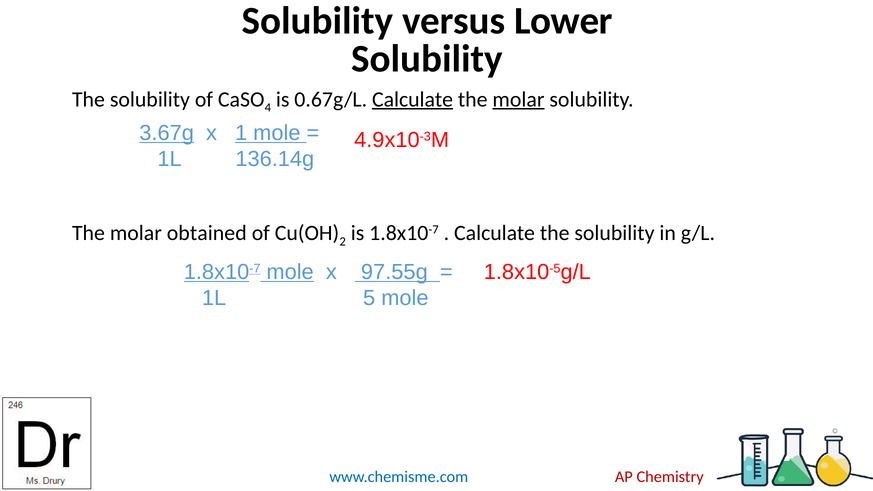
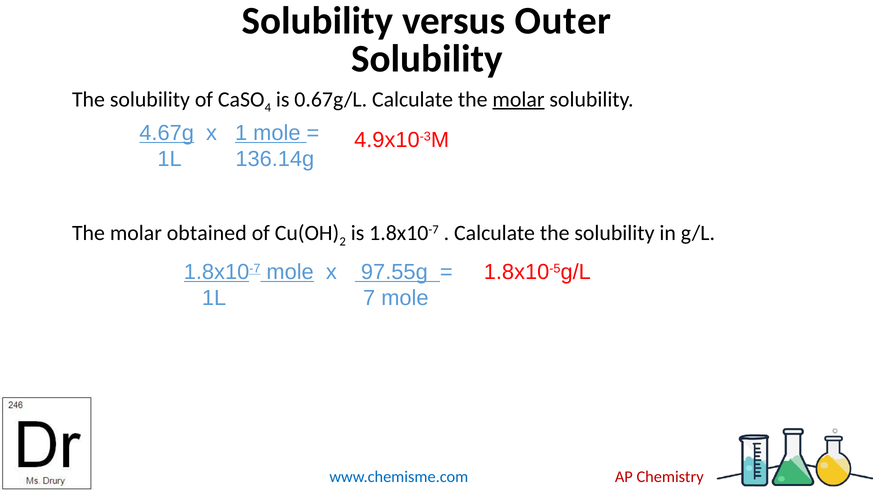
Lower: Lower -> Outer (563, 21)
Calculate underline: present -> none (413, 99)
3.67g: 3.67g -> 4.67g (167, 133)
5: 5 -> 7 (369, 298)
